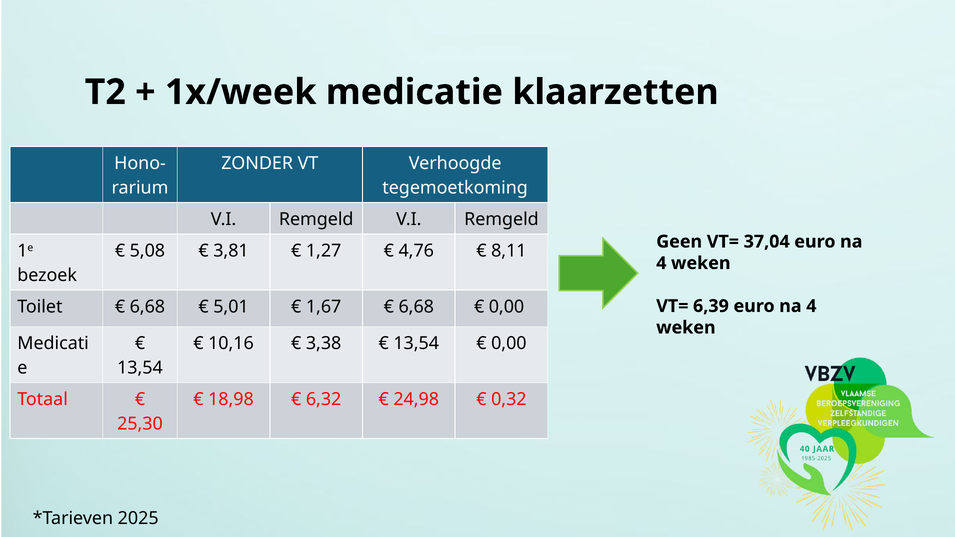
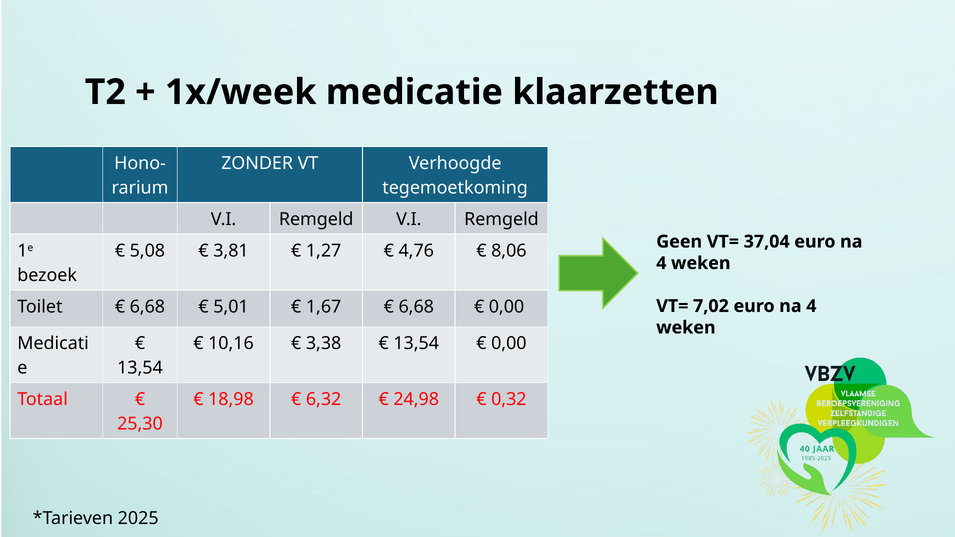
8,11: 8,11 -> 8,06 (509, 251)
6,39: 6,39 -> 7,02 (711, 306)
